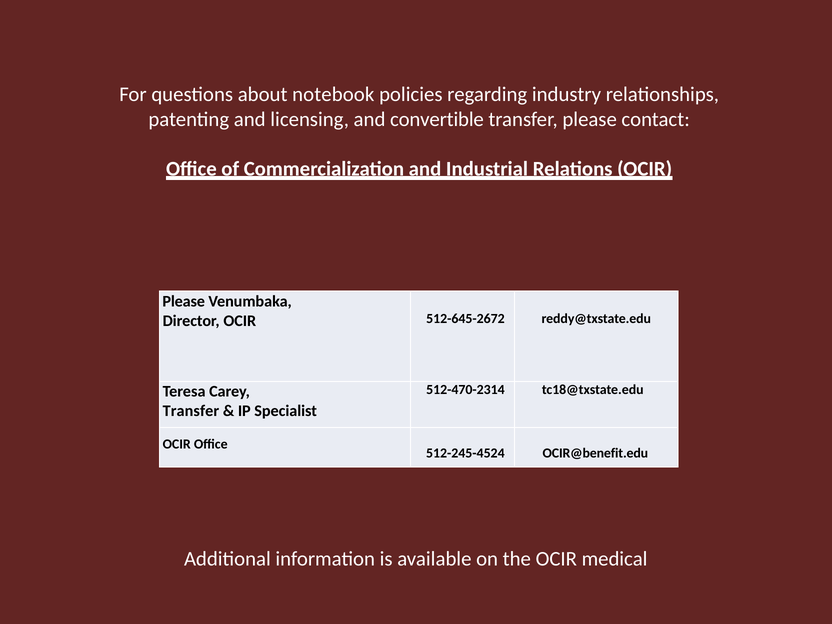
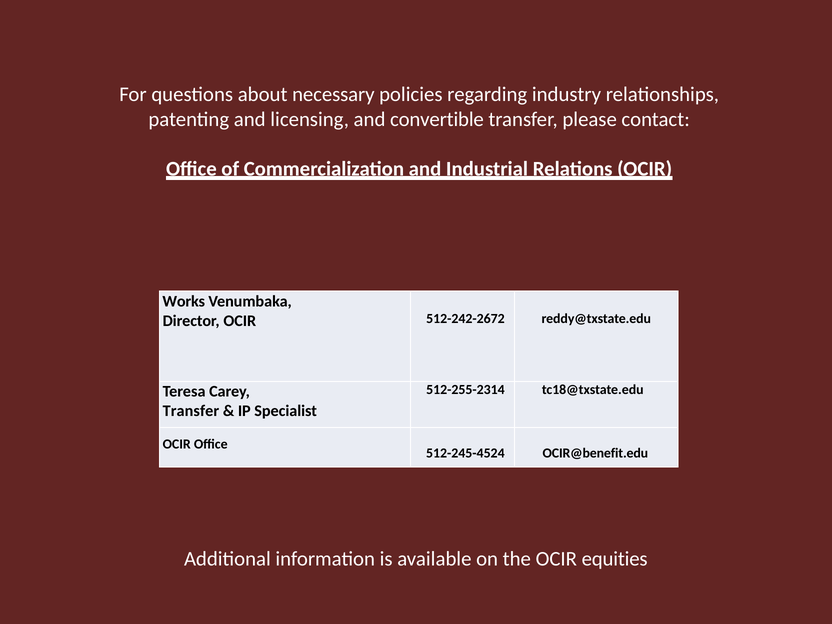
notebook: notebook -> necessary (333, 94)
Please: Please -> Works (184, 301)
512-645-2672: 512-645-2672 -> 512-242-2672 (465, 319)
512-470-2314: 512-470-2314 -> 512-255-2314 (465, 390)
medical: medical -> equities (615, 559)
